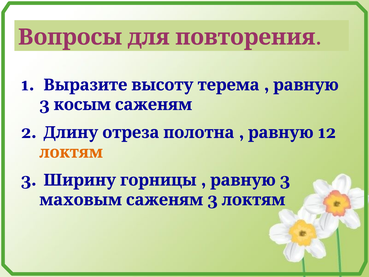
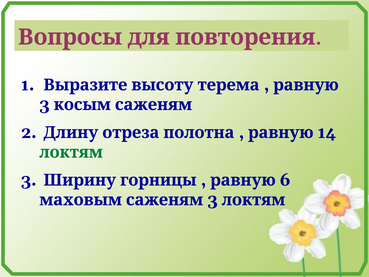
12: 12 -> 14 (327, 132)
локтям colour: orange -> green (71, 152)
3: 3 -> 6 (285, 180)
